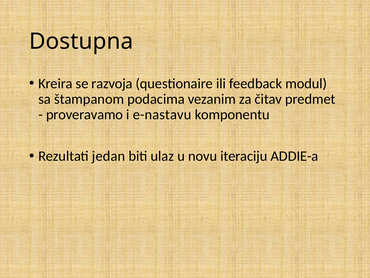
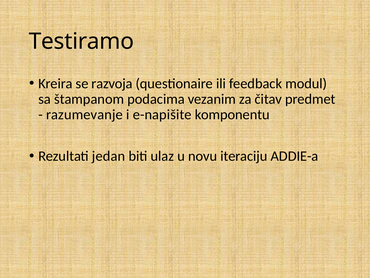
Dostupna: Dostupna -> Testiramo (81, 41)
proveravamo: proveravamo -> razumevanje (84, 114)
e-nastavu: e-nastavu -> e-napišite (162, 114)
